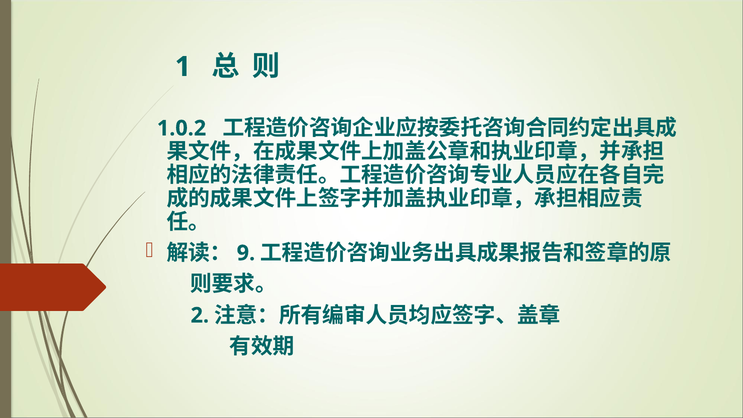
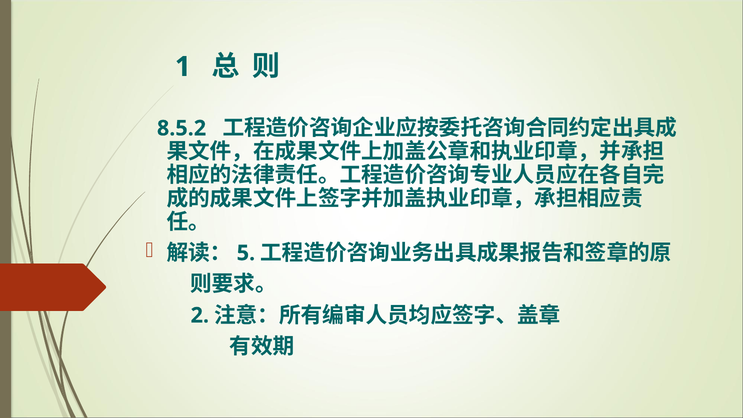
1.0.2: 1.0.2 -> 8.5.2 (182, 128)
9: 9 -> 5 (246, 253)
